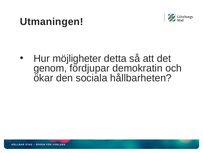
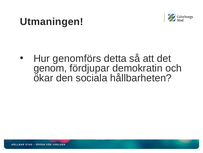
möjligheter: möjligheter -> genomförs (77, 58)
